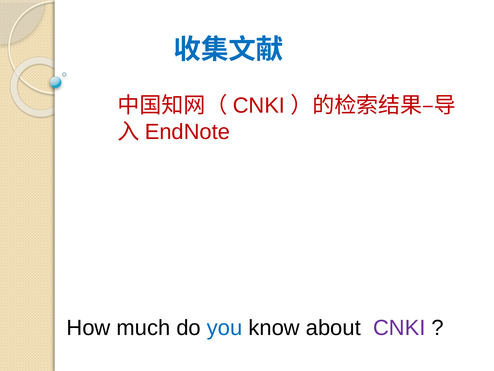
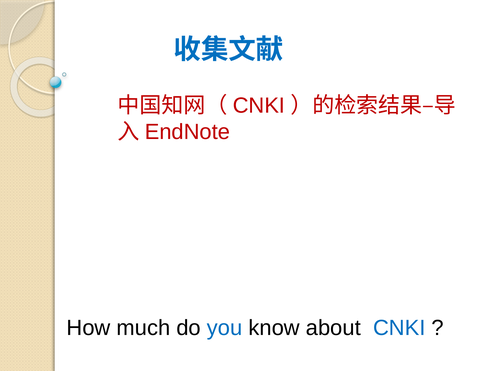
CNKI colour: purple -> blue (399, 328)
